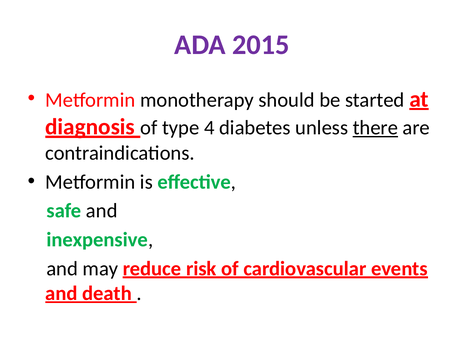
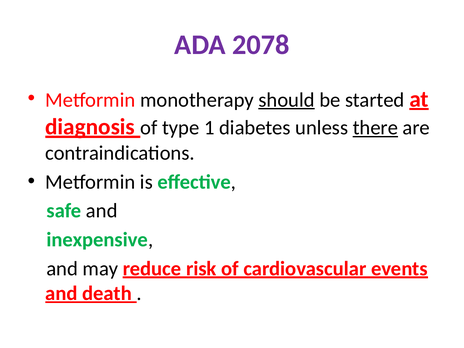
2015: 2015 -> 2078 (261, 45)
should underline: none -> present (287, 100)
4: 4 -> 1 (209, 128)
